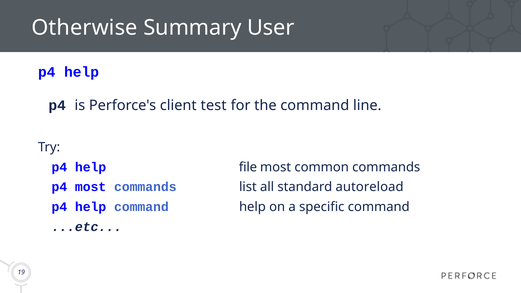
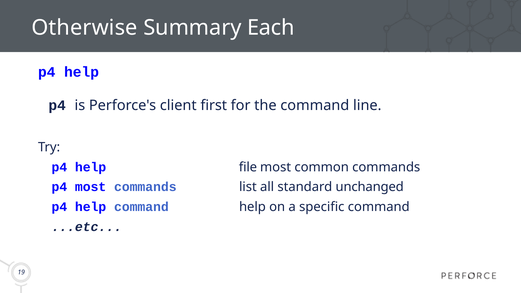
User: User -> Each (271, 28)
test: test -> first (214, 105)
autoreload: autoreload -> unchanged (370, 187)
